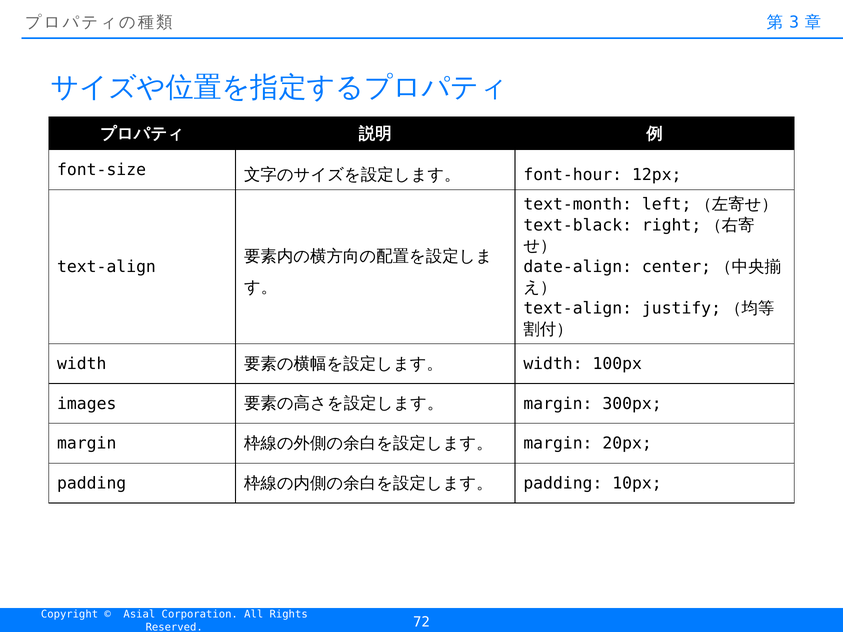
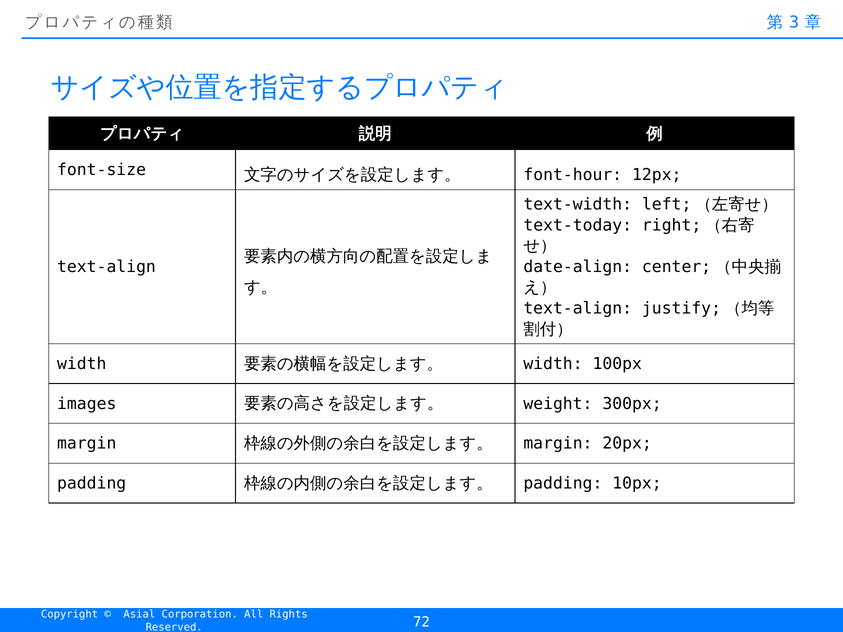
text-month: text-month -> text-width (578, 204)
text-black: text-black -> text-today (578, 225)
margin: margin -> weight (558, 404)
